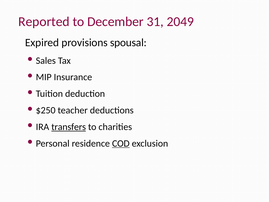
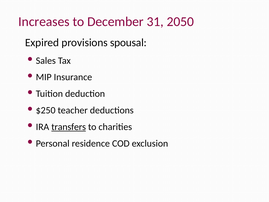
Reported: Reported -> Increases (44, 22)
2049: 2049 -> 2050 (180, 22)
COD underline: present -> none (121, 143)
